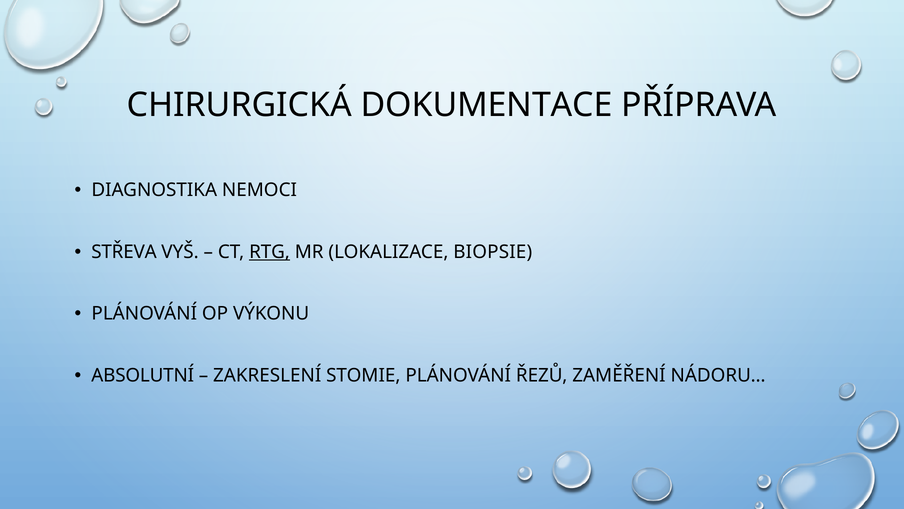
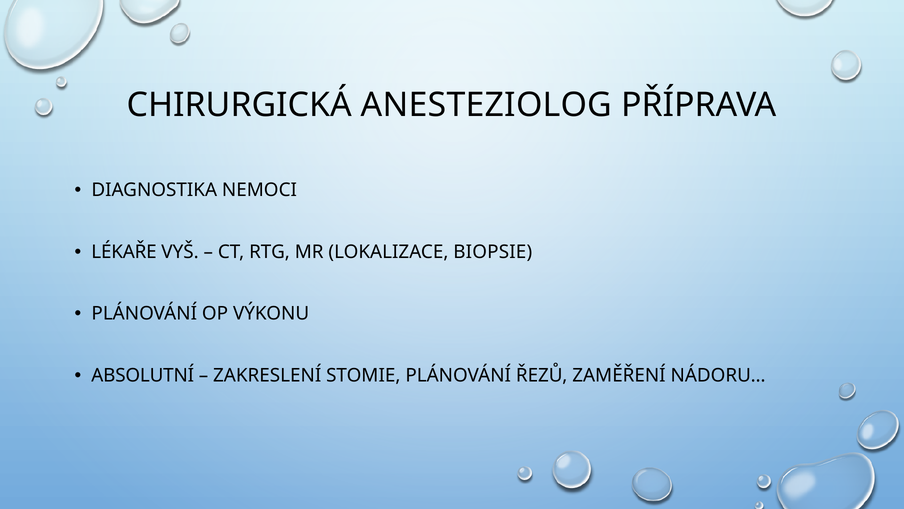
DOKUMENTACE: DOKUMENTACE -> ANESTEZIOLOG (486, 105)
STŘEVA: STŘEVA -> LÉKAŘE (124, 252)
RTG underline: present -> none (270, 252)
